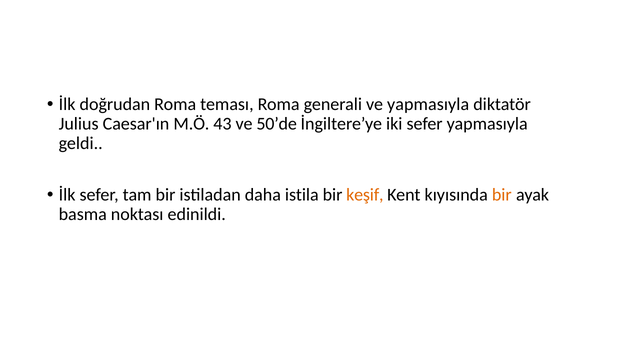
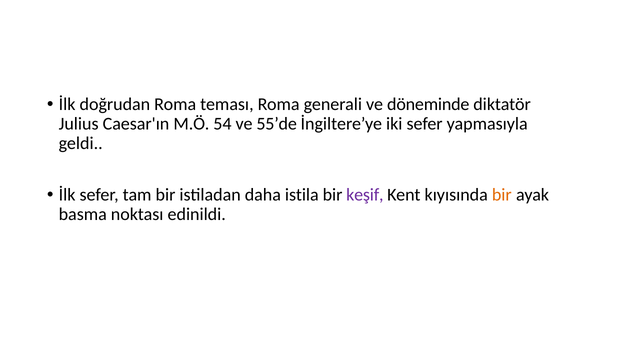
ve yapmasıyla: yapmasıyla -> döneminde (428, 104)
43: 43 -> 54 (222, 124)
50’de: 50’de -> 55’de (277, 124)
keşif colour: orange -> purple (365, 195)
